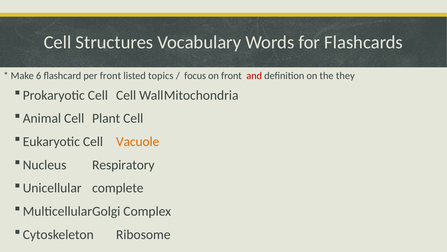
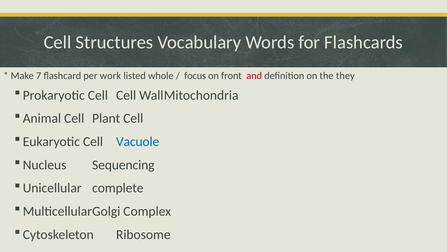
6: 6 -> 7 (39, 76)
per front: front -> work (110, 76)
topics: topics -> whole (161, 76)
Vacuole colour: orange -> blue (138, 141)
Respiratory: Respiratory -> Sequencing (123, 165)
